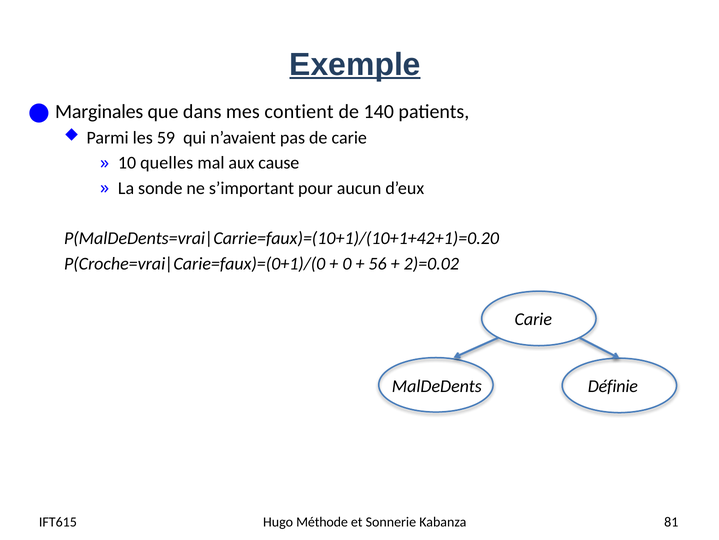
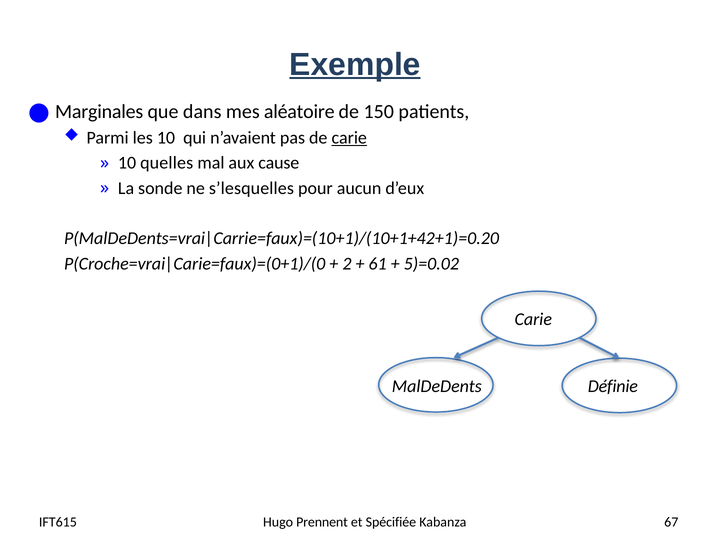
contient: contient -> aléatoire (299, 111)
140: 140 -> 150 (379, 111)
les 59: 59 -> 10 (166, 138)
carie underline: none -> present (349, 138)
s’important: s’important -> s’lesquelles (251, 188)
0: 0 -> 2 (347, 263)
56: 56 -> 61 (378, 263)
2)=0.02: 2)=0.02 -> 5)=0.02 (431, 263)
Méthode: Méthode -> Prennent (322, 522)
Sonnerie: Sonnerie -> Spécifiée (391, 522)
81: 81 -> 67 (671, 522)
